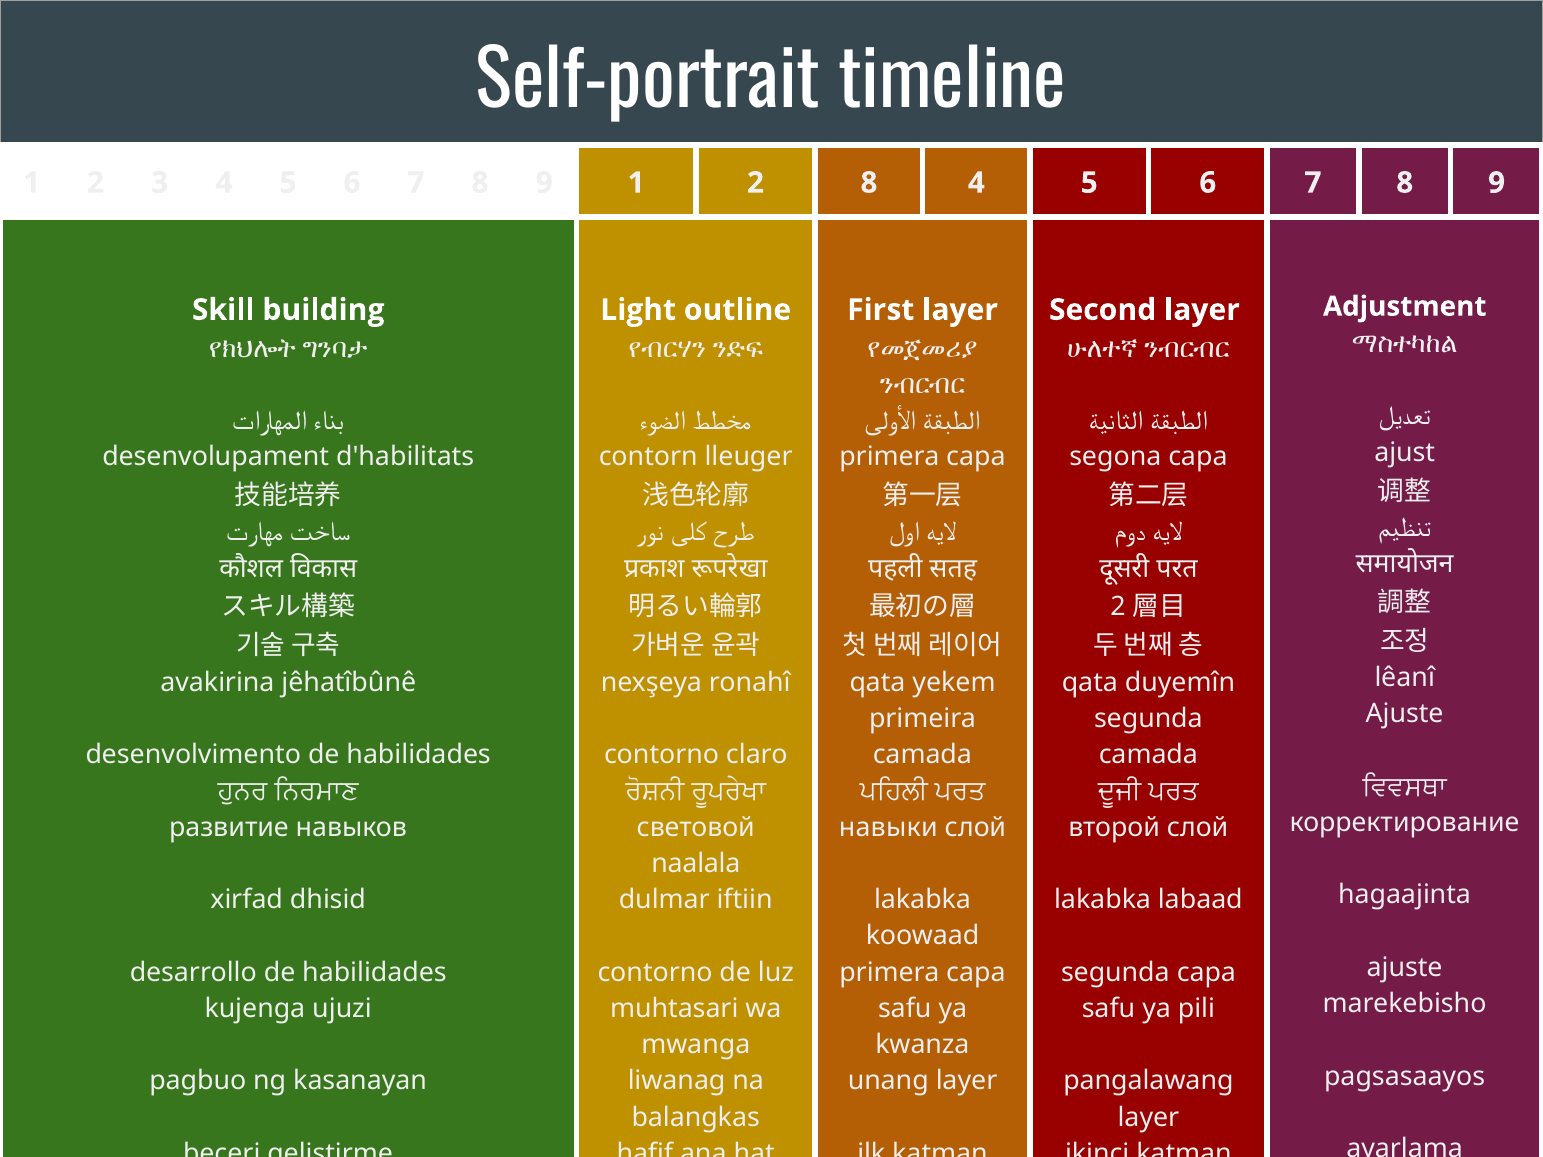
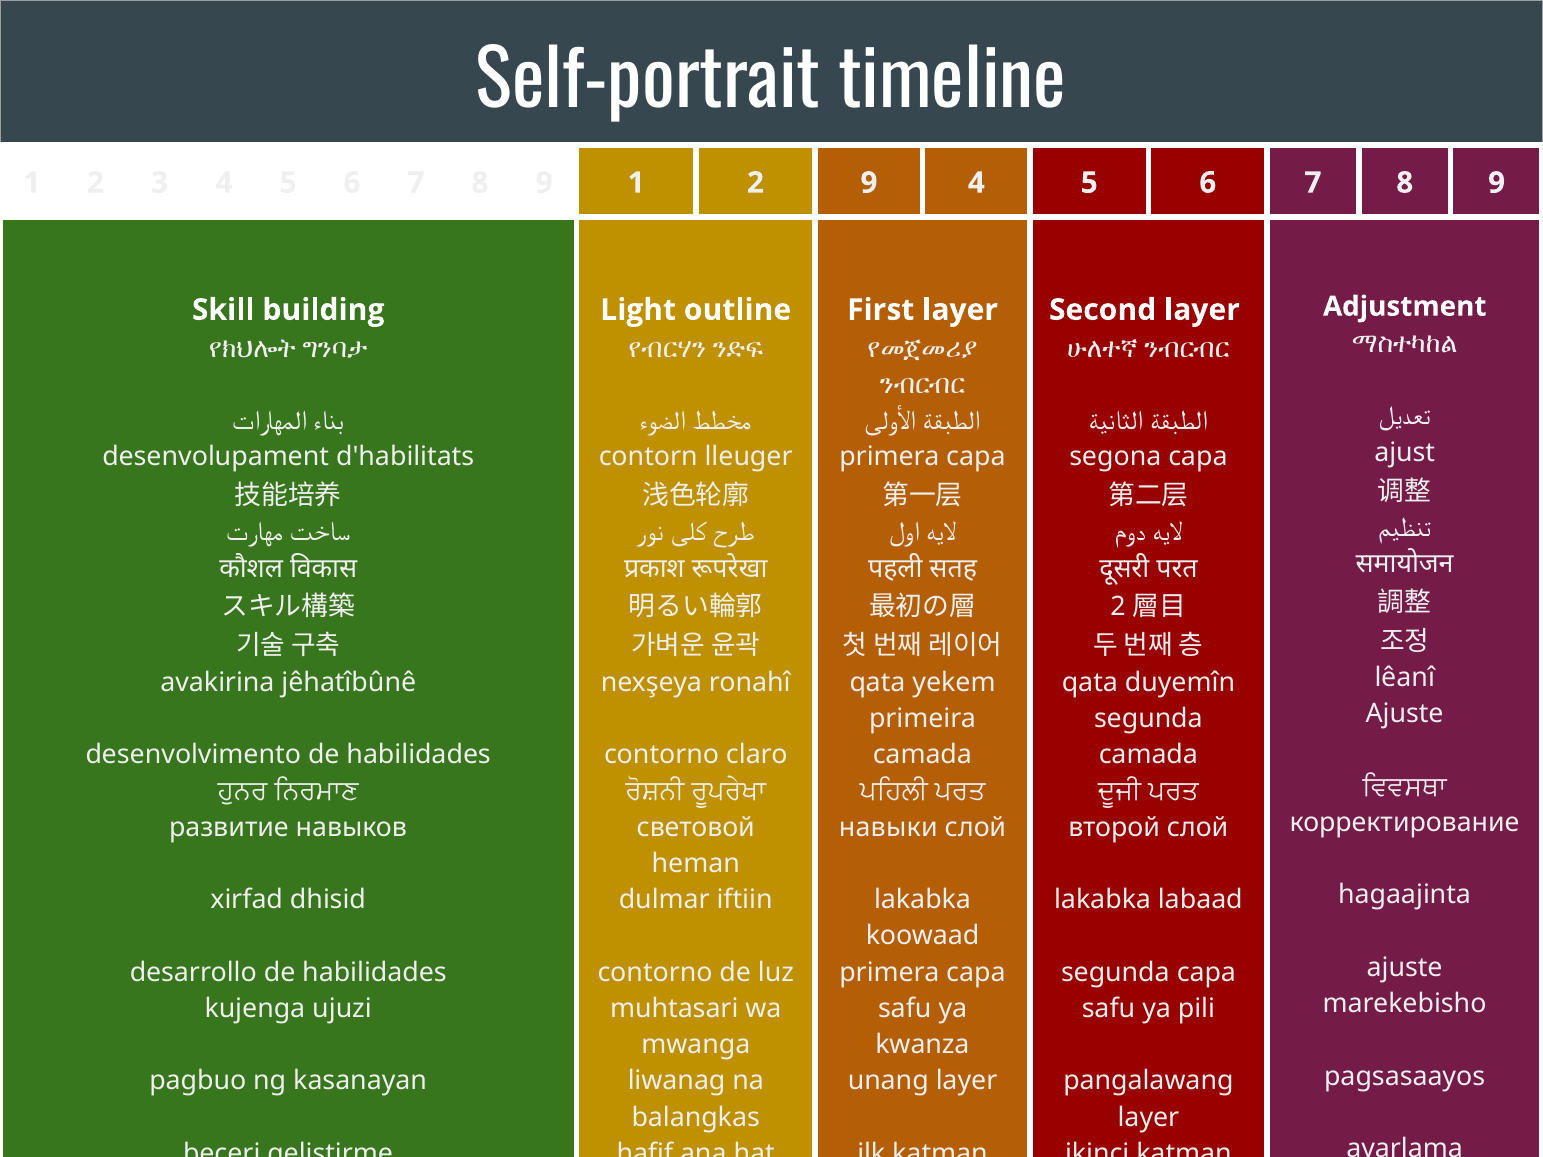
2 8: 8 -> 9 (869, 183)
naalala: naalala -> heman (696, 864)
